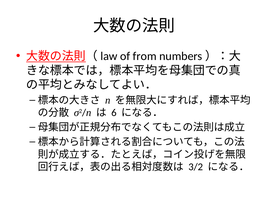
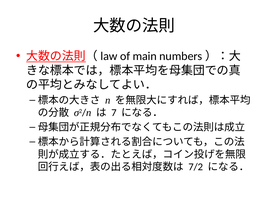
from: from -> main (145, 56)
6: 6 -> 7 (114, 113)
3/2: 3/2 -> 7/2 (196, 167)
